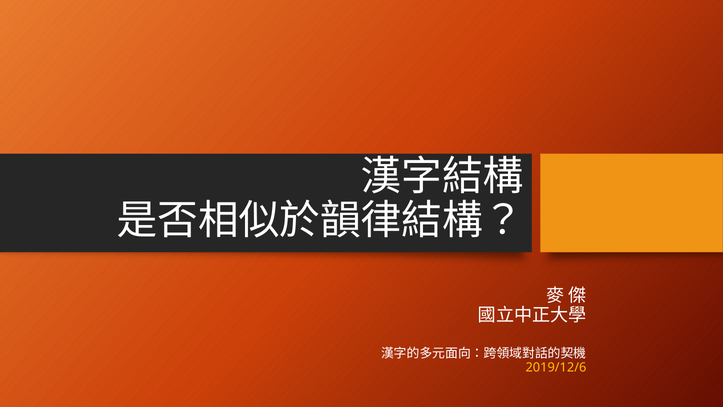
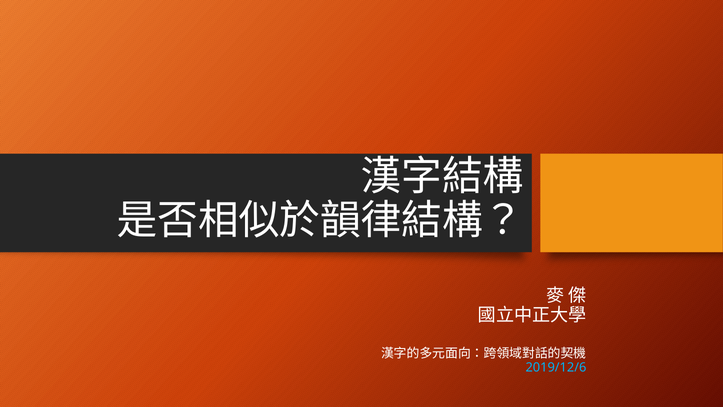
2019/12/6 colour: yellow -> light blue (556, 367)
